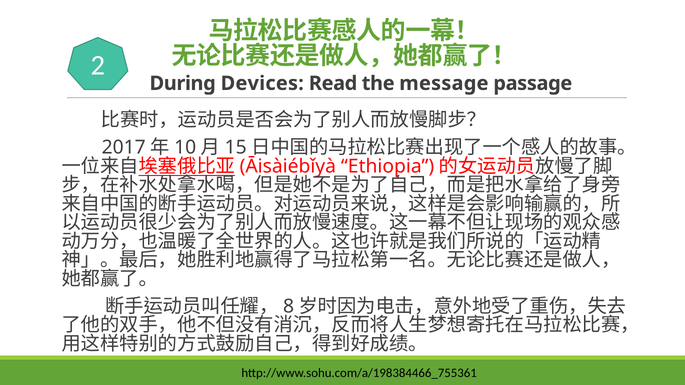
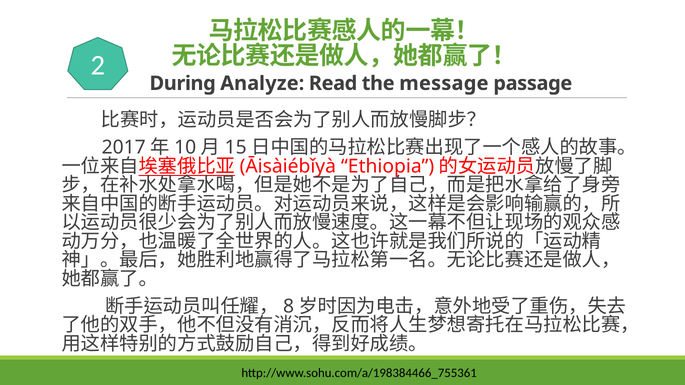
Devices: Devices -> Analyze (262, 83)
